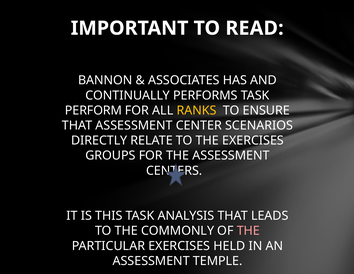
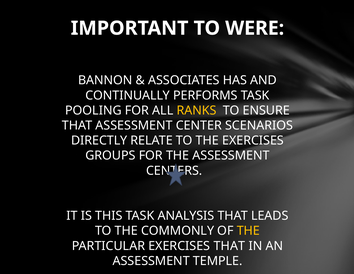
READ: READ -> WERE (255, 28)
PERFORM: PERFORM -> POOLING (93, 110)
THE colour: pink -> yellow (248, 230)
EXERCISES HELD: HELD -> THAT (229, 245)
